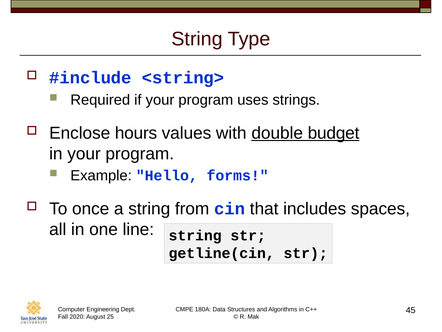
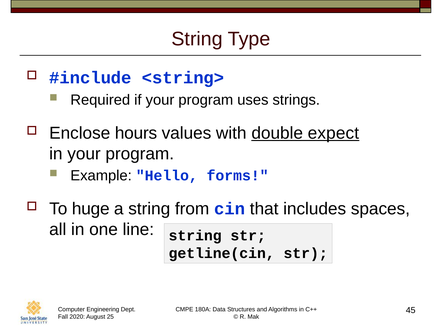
budget: budget -> expect (333, 133)
once: once -> huge (91, 209)
